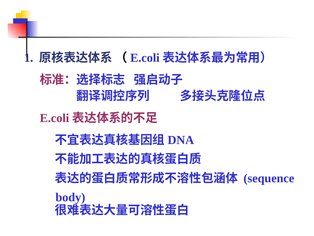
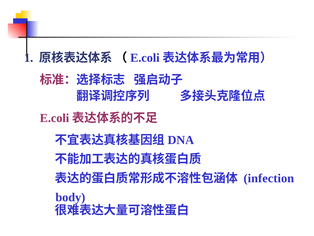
sequence: sequence -> infection (269, 178)
